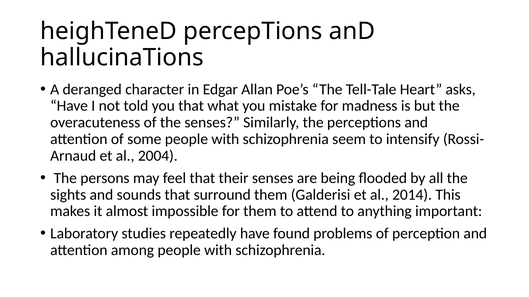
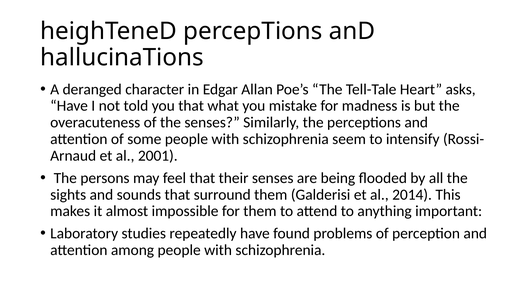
2004: 2004 -> 2001 (158, 156)
